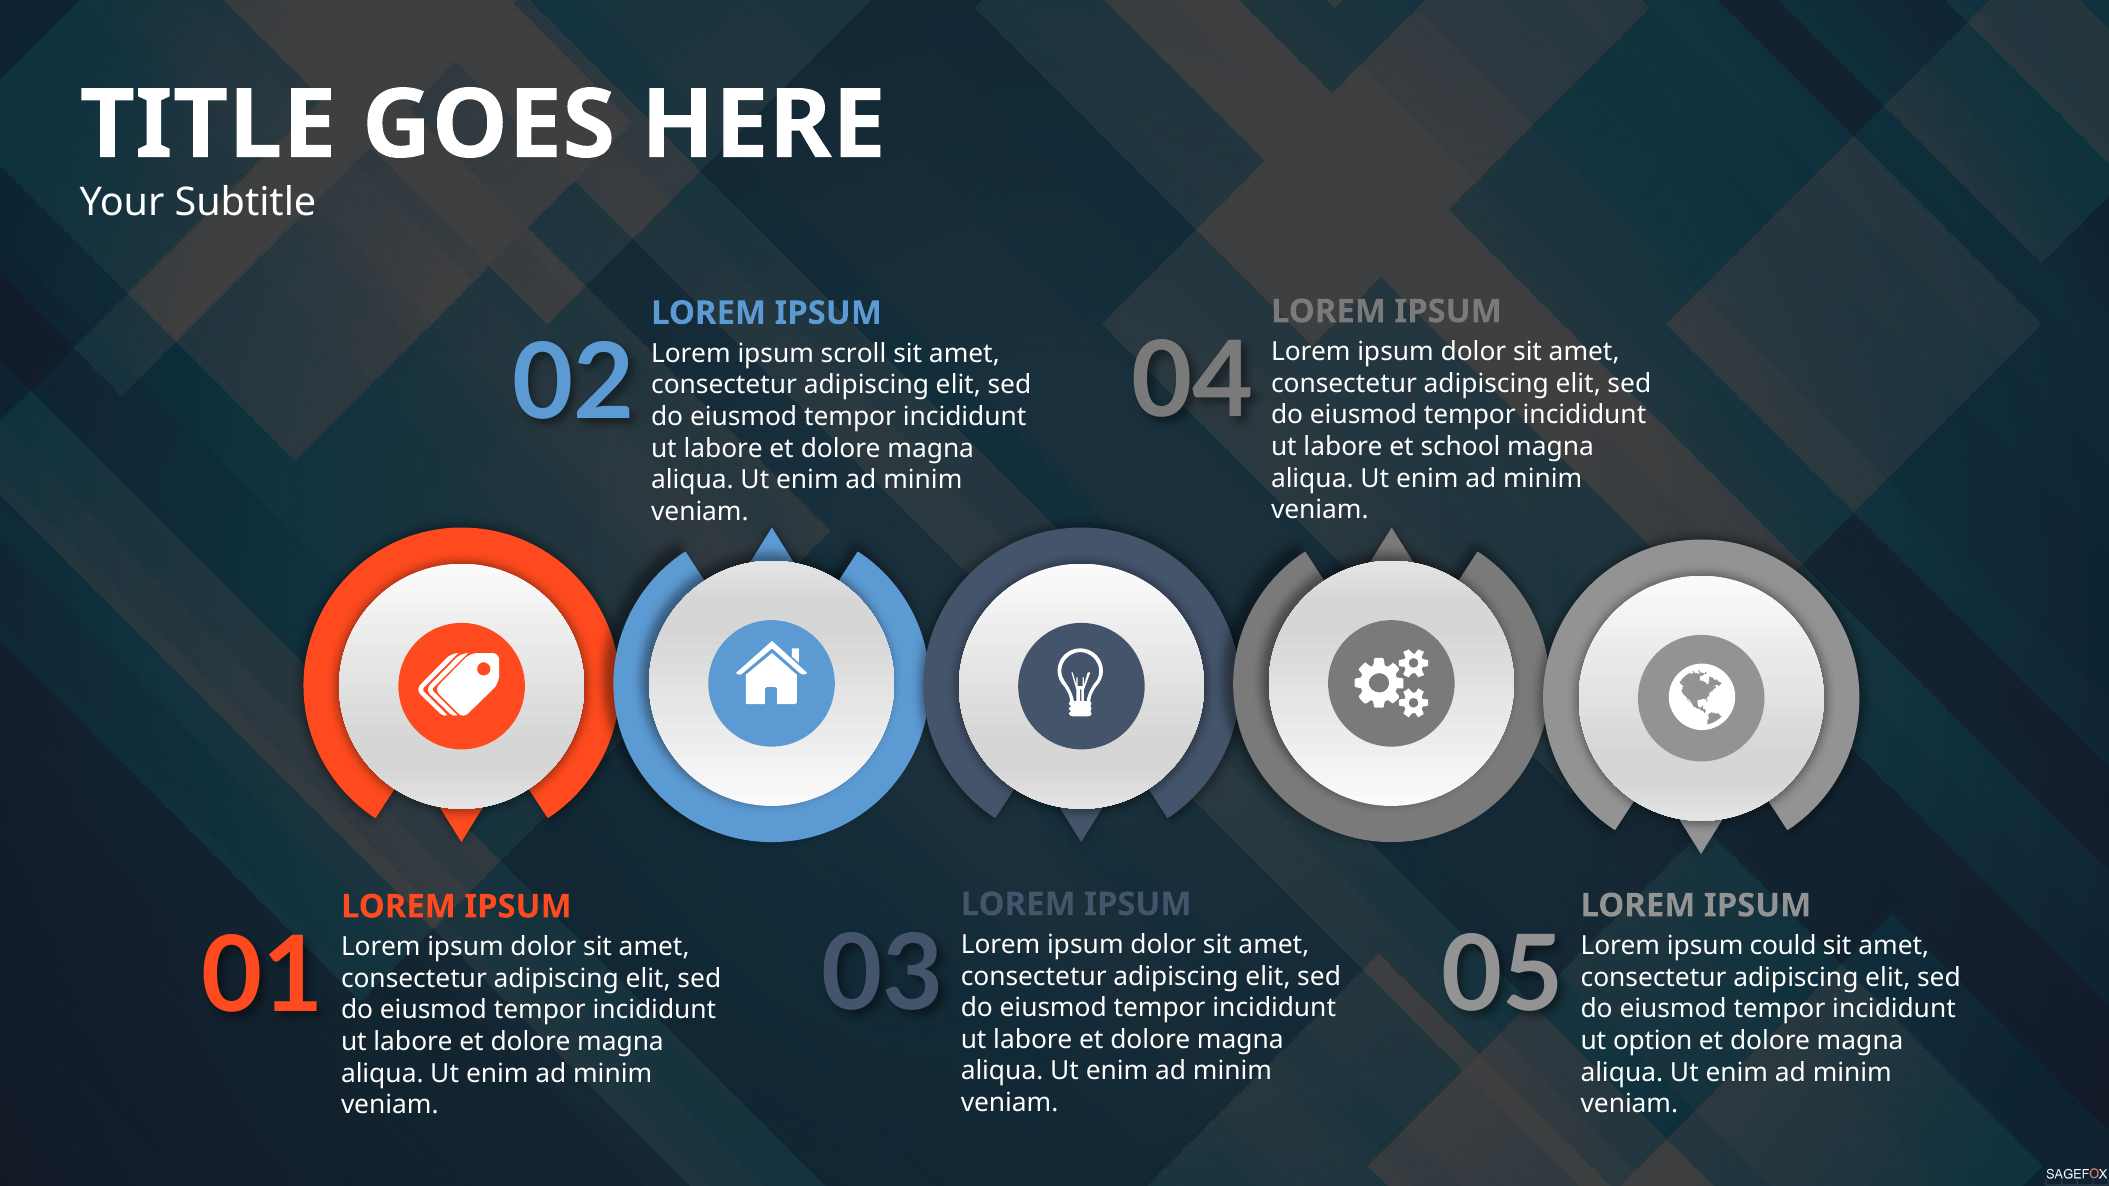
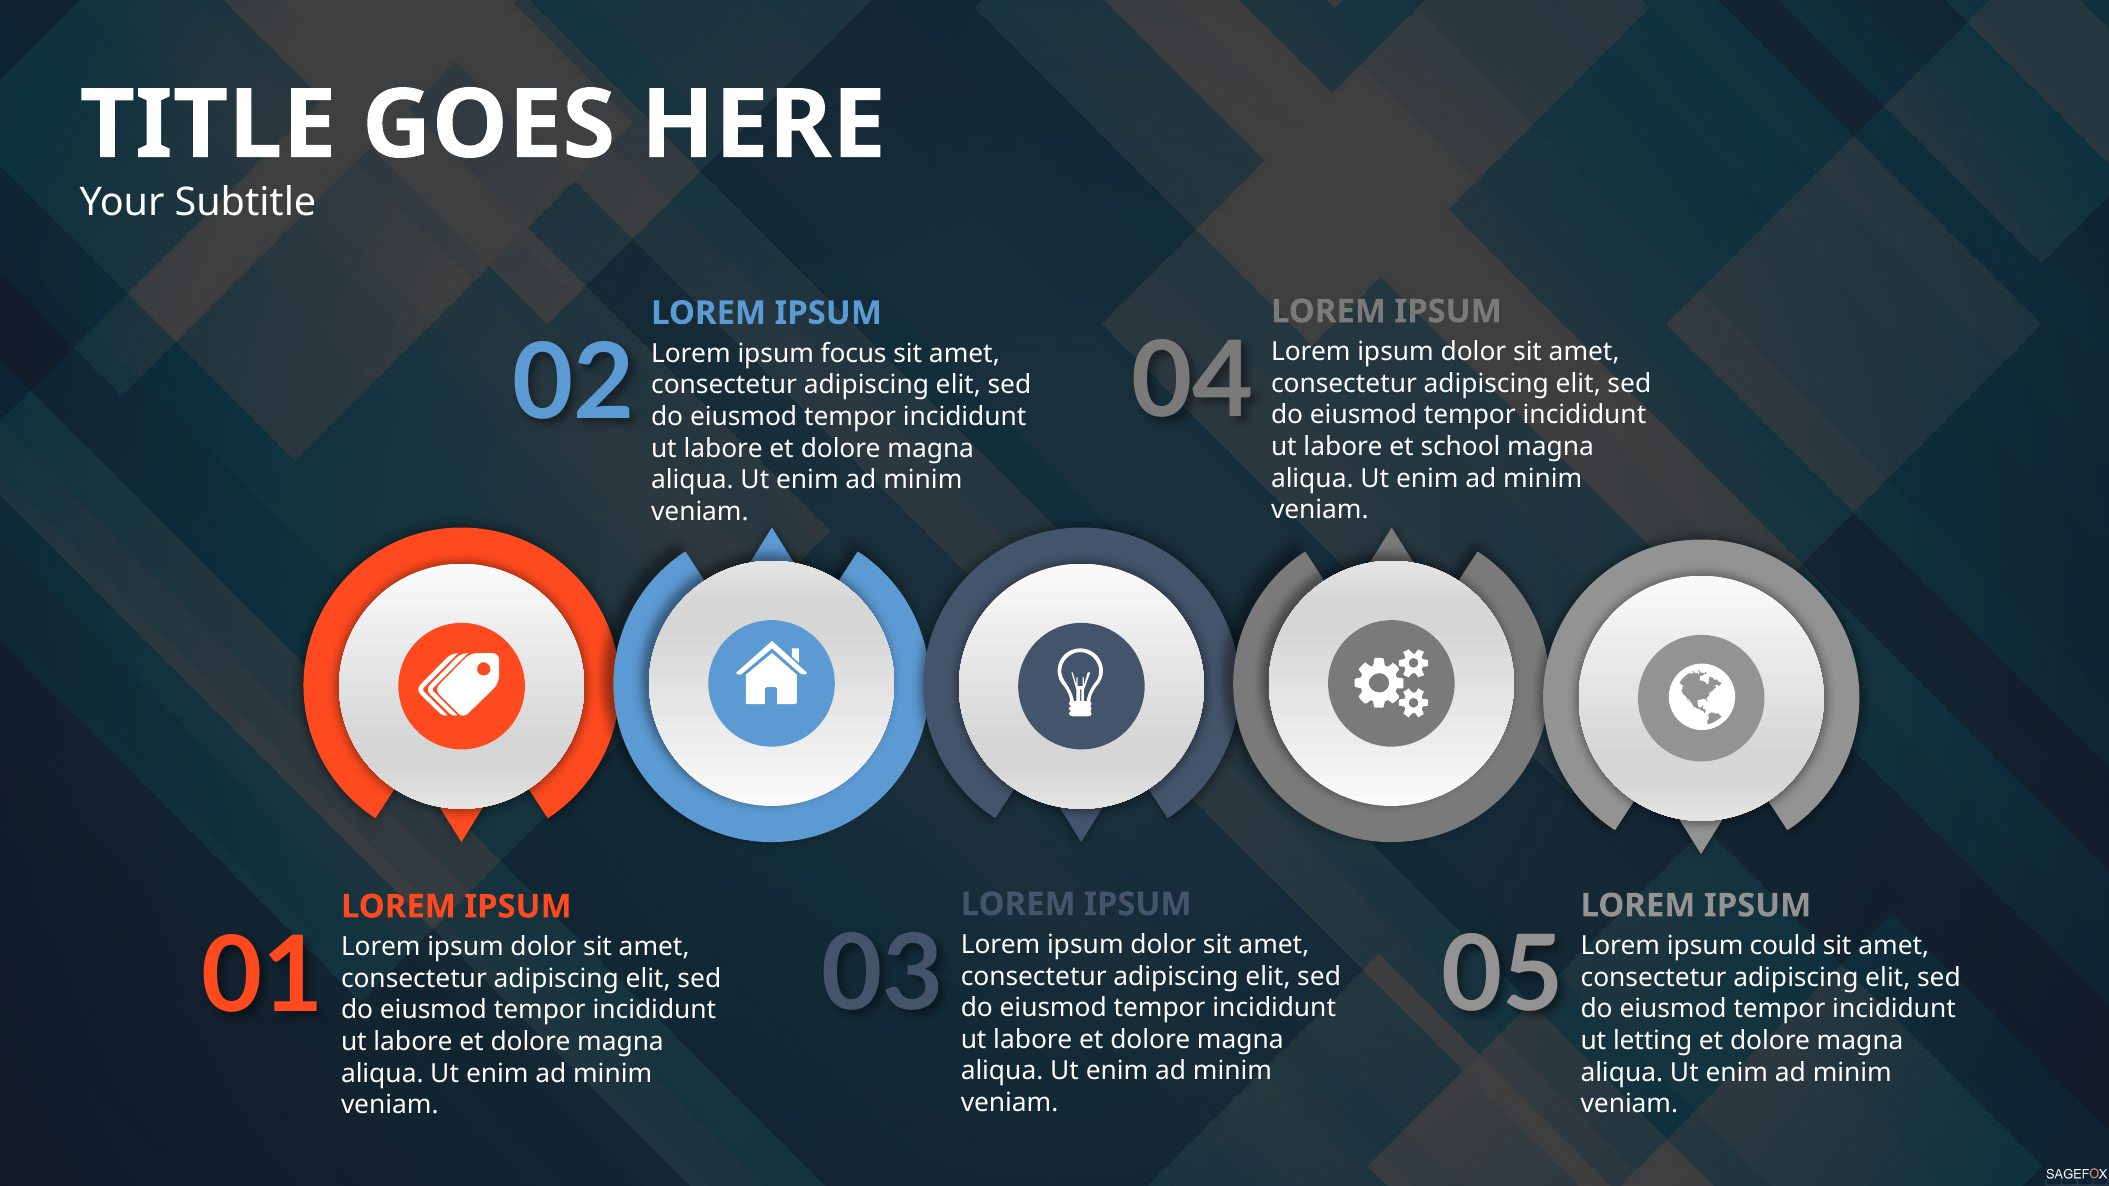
scroll: scroll -> focus (854, 354)
option: option -> letting (1653, 1041)
